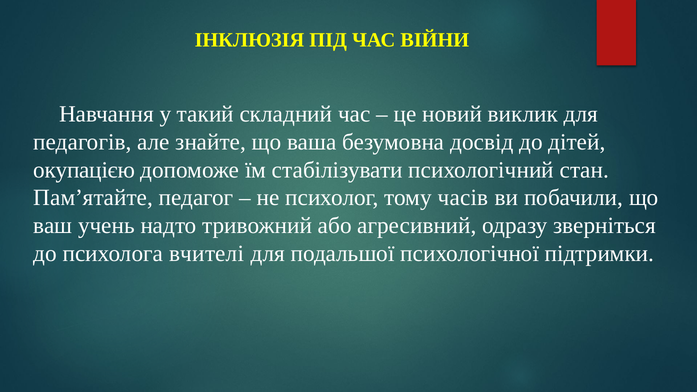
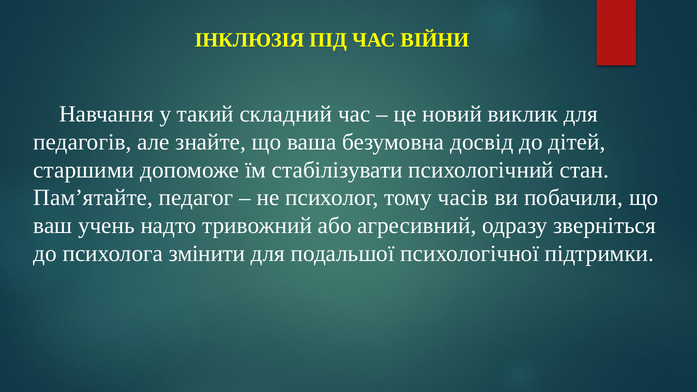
окупацією: окупацією -> старшими (84, 170)
вчителі: вчителі -> змінити (207, 254)
